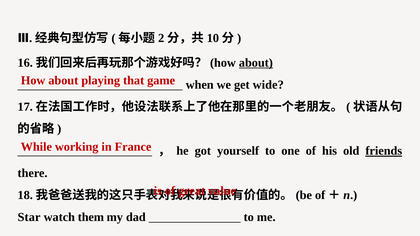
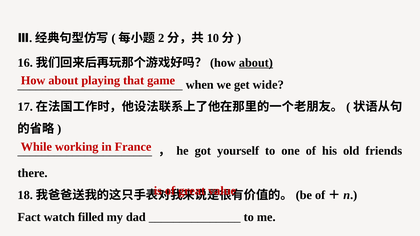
friends underline: present -> none (384, 151)
Star: Star -> Fact (29, 217)
them: them -> filled (91, 217)
